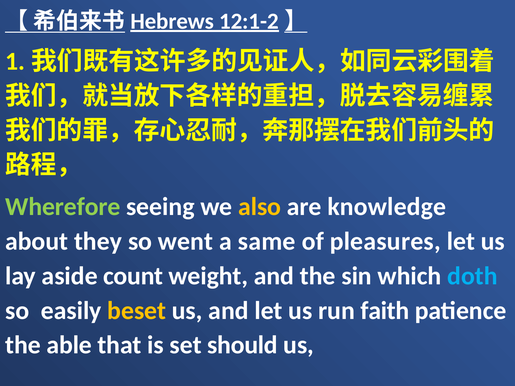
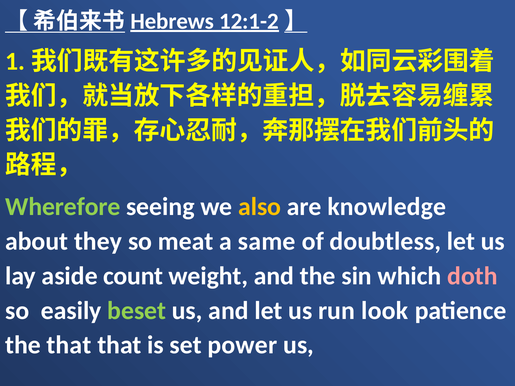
went: went -> meat (186, 242)
pleasures: pleasures -> doubtless (385, 242)
doth colour: light blue -> pink (472, 276)
beset colour: yellow -> light green (137, 311)
faith: faith -> look (385, 311)
the able: able -> that (69, 345)
should: should -> power (242, 345)
